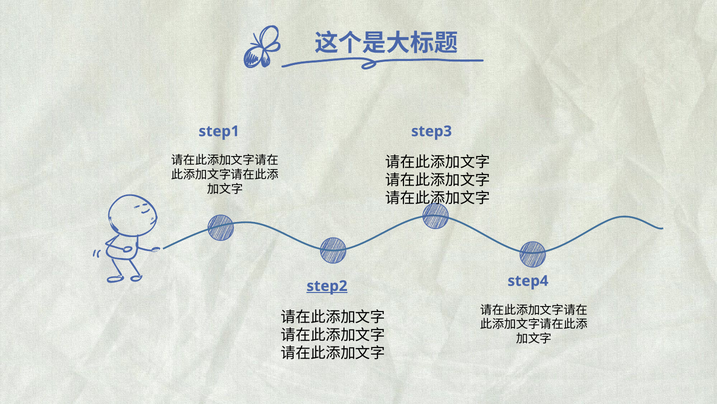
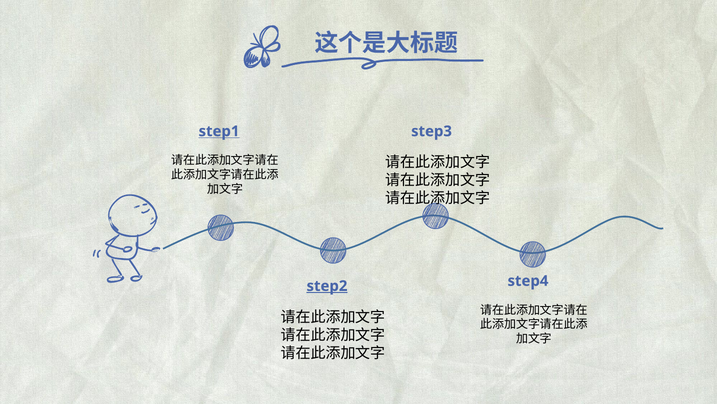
step1 underline: none -> present (219, 131)
